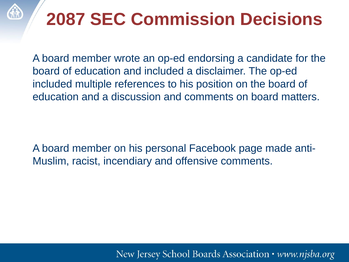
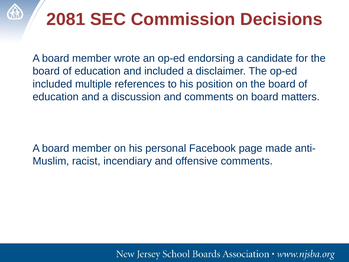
2087: 2087 -> 2081 (66, 19)
